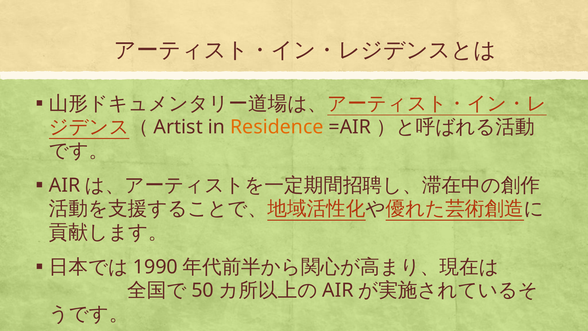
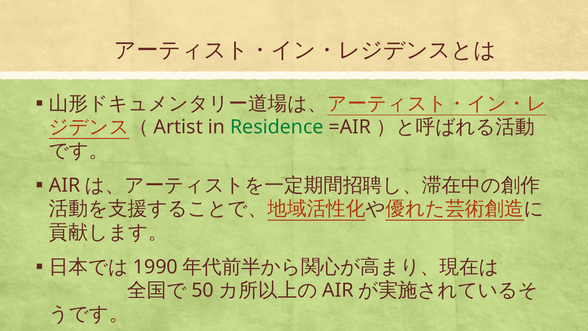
Residence colour: orange -> green (277, 127)
